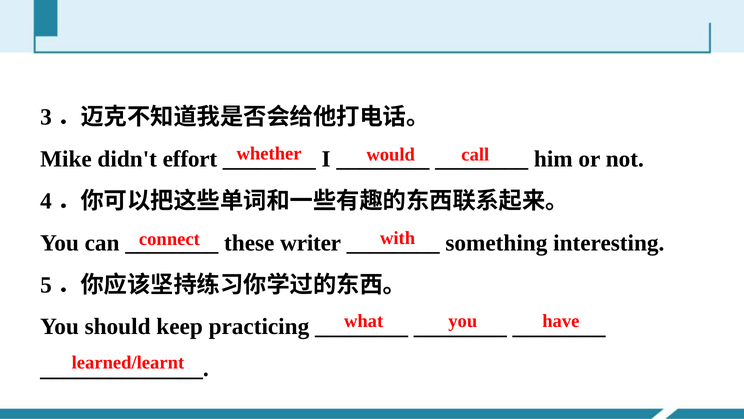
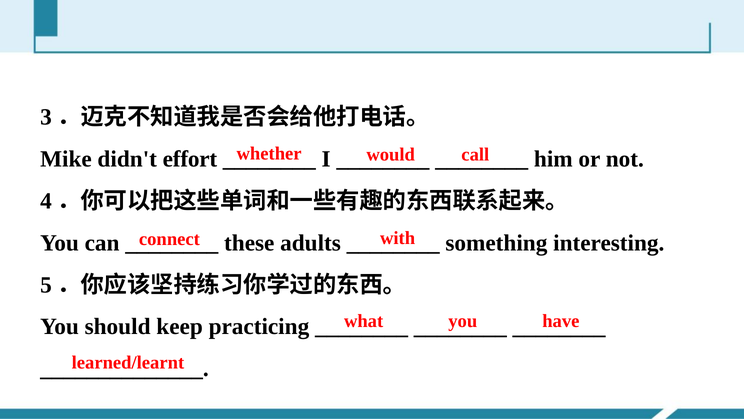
writer: writer -> adults (311, 243)
